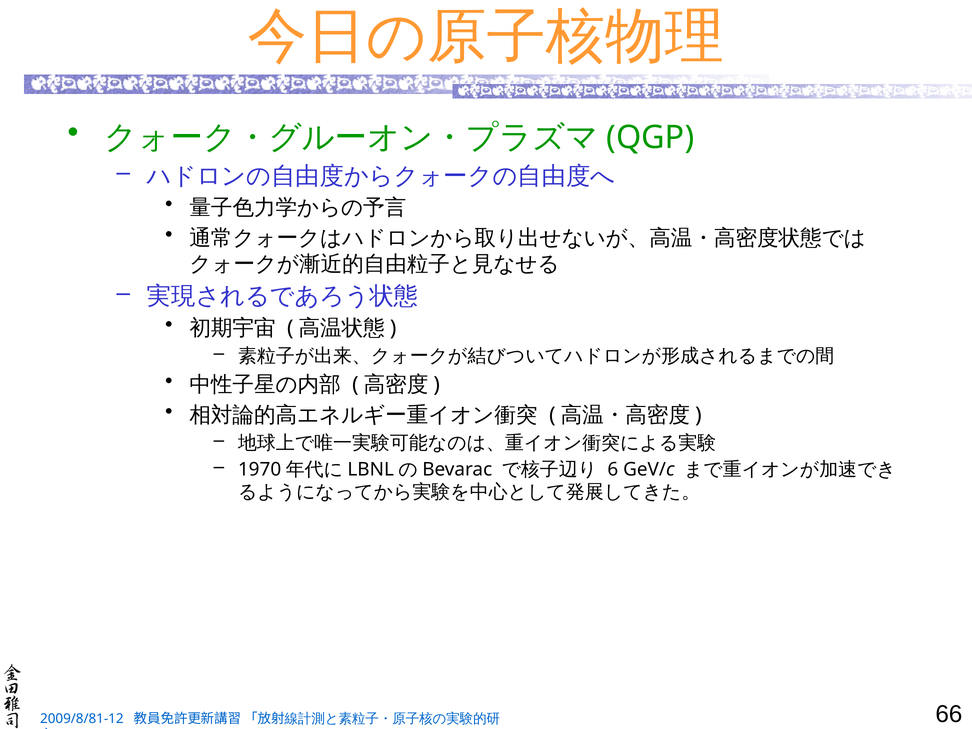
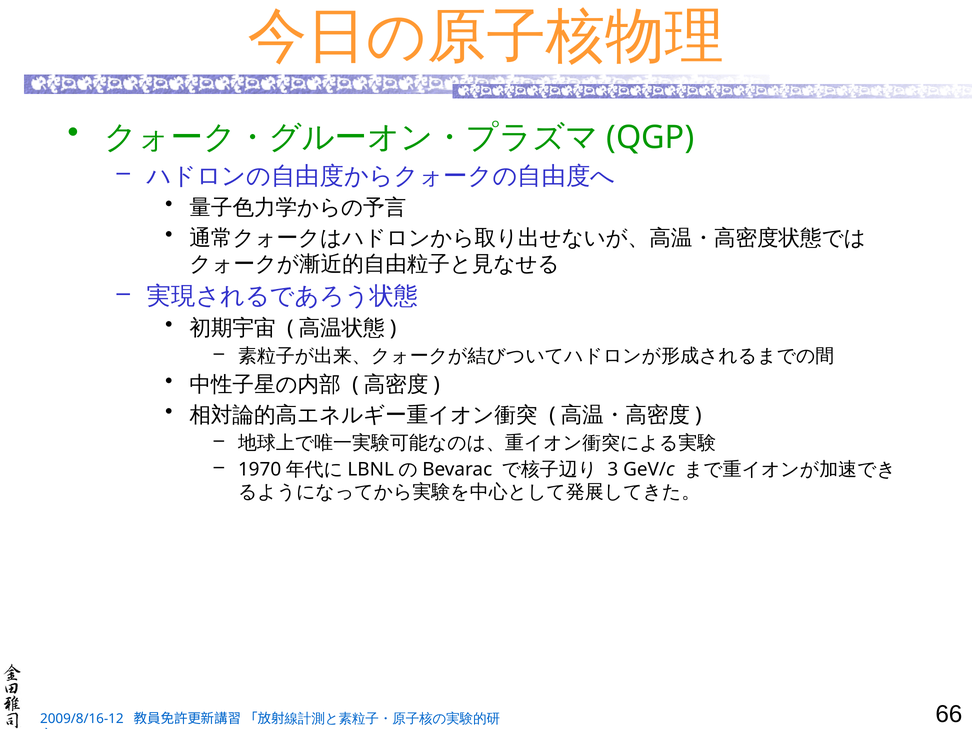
6: 6 -> 3 (613, 469)
2009/8/81-12: 2009/8/81-12 -> 2009/8/16-12 (82, 719)
